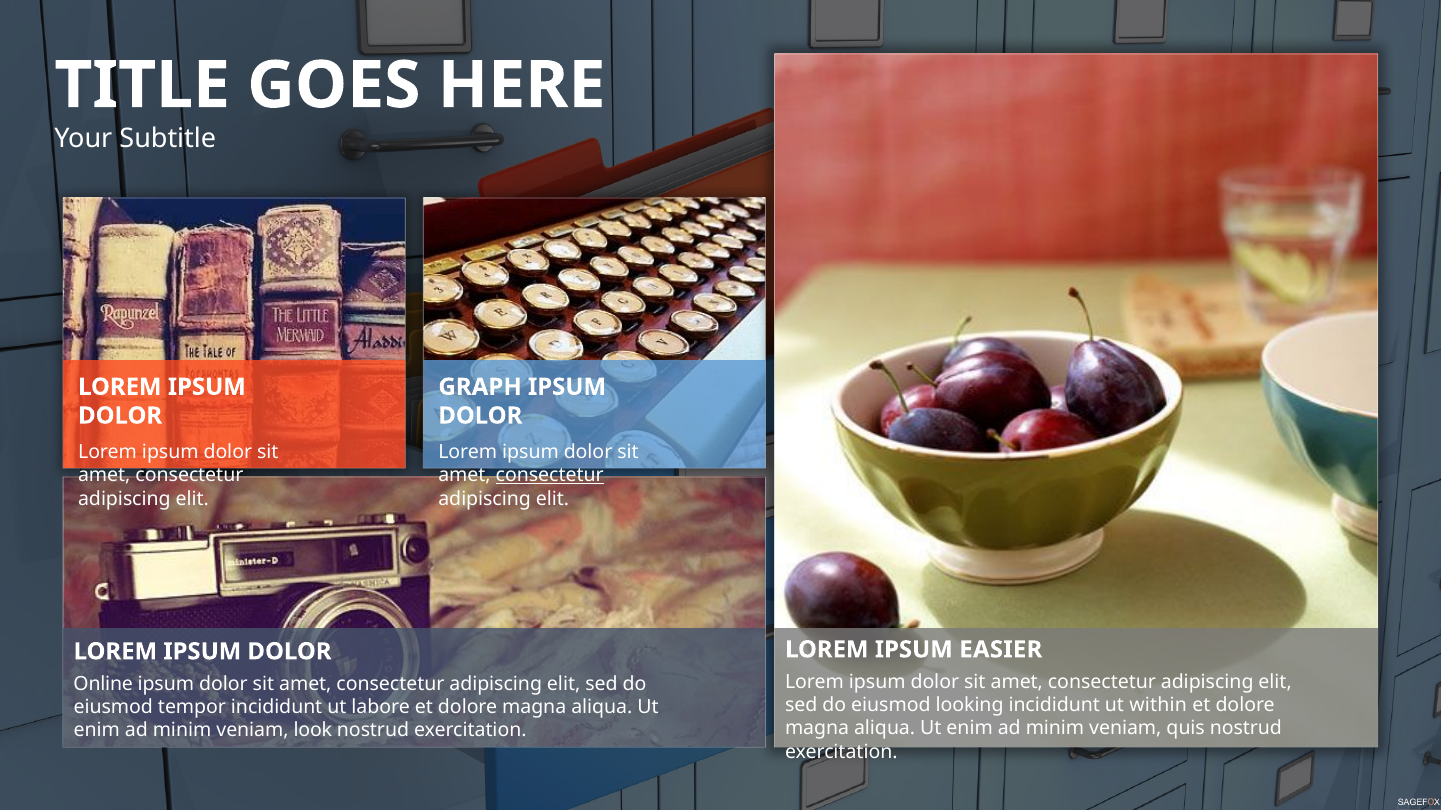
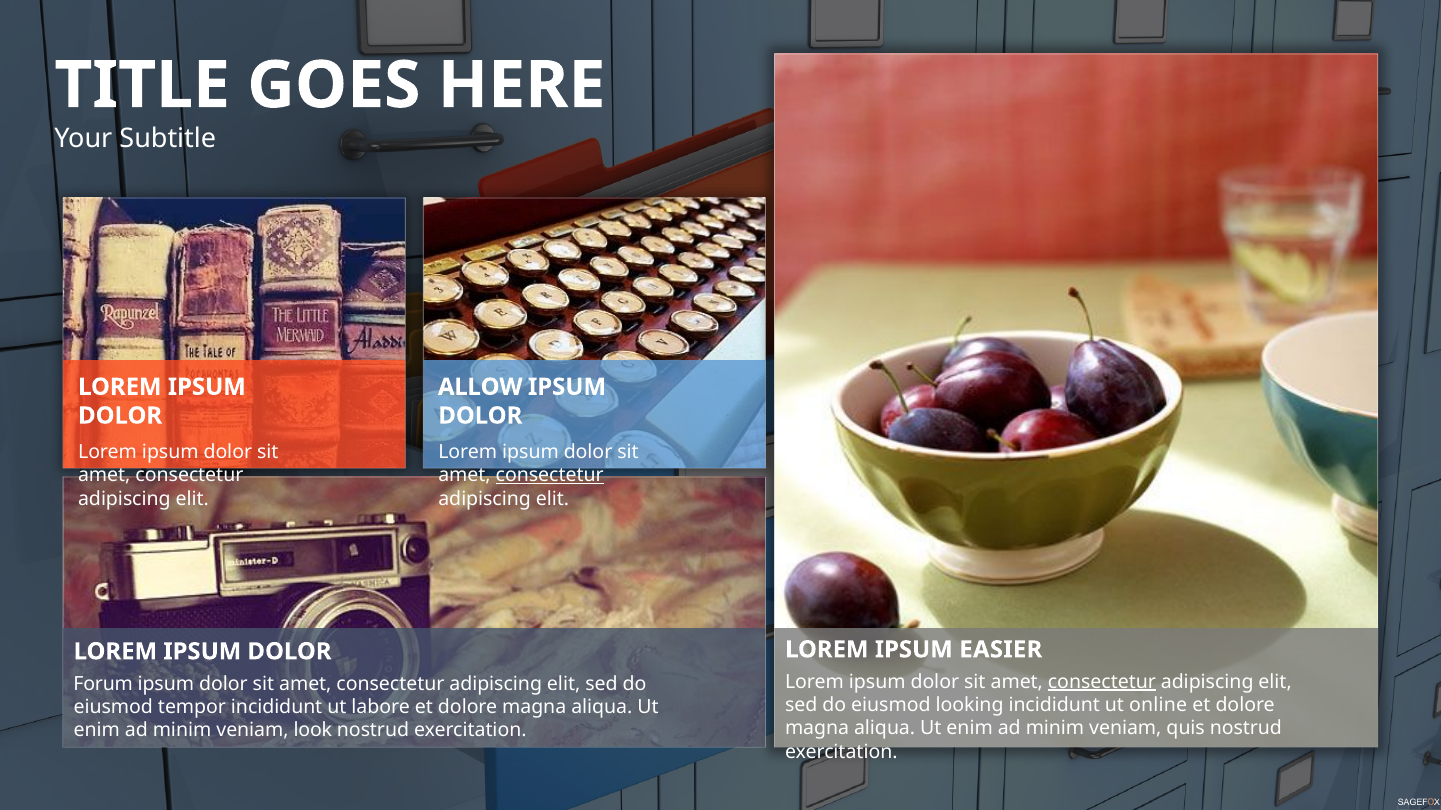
GRAPH: GRAPH -> ALLOW (480, 387)
consectetur underline: none -> present (1102, 682)
Online: Online -> Forum (103, 684)
within: within -> online (1158, 706)
